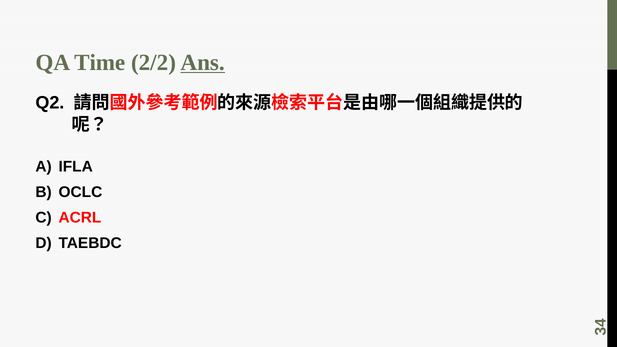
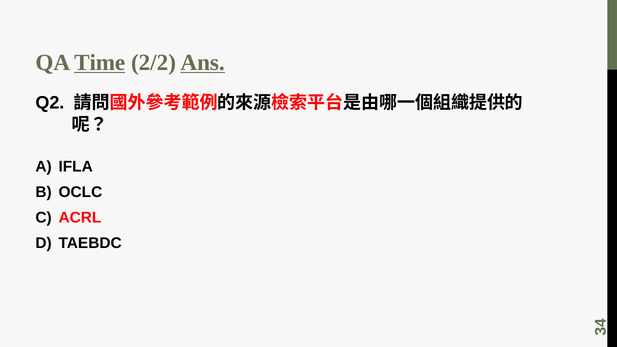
Time underline: none -> present (100, 63)
